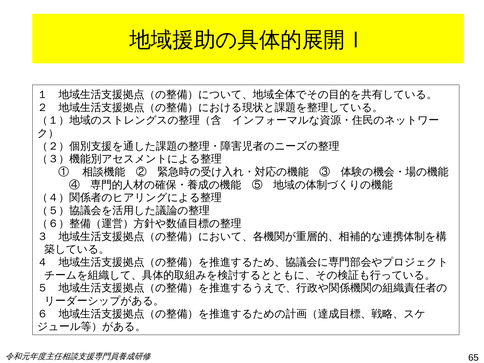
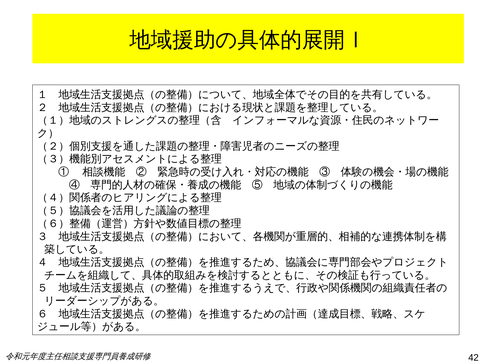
65: 65 -> 42 (473, 358)
